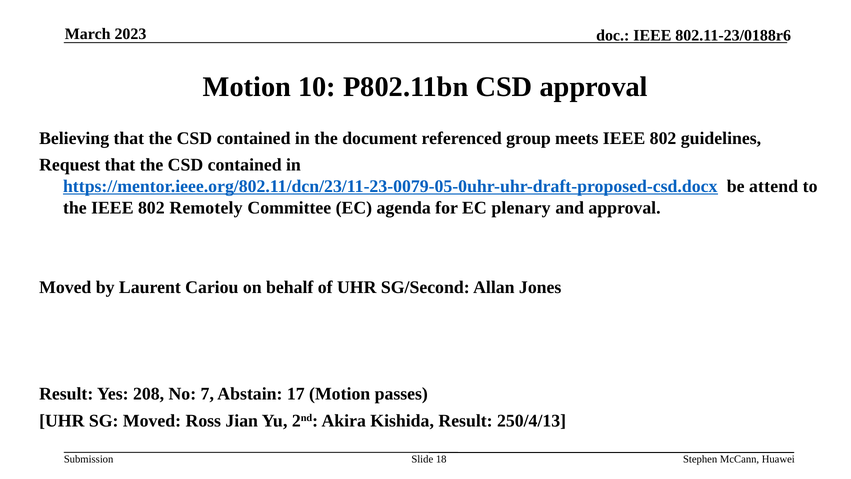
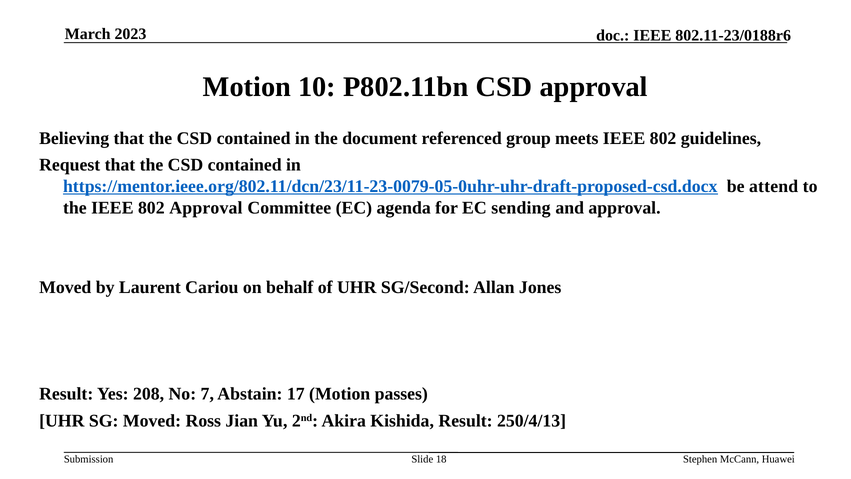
802 Remotely: Remotely -> Approval (206, 208)
plenary: plenary -> sending (521, 208)
